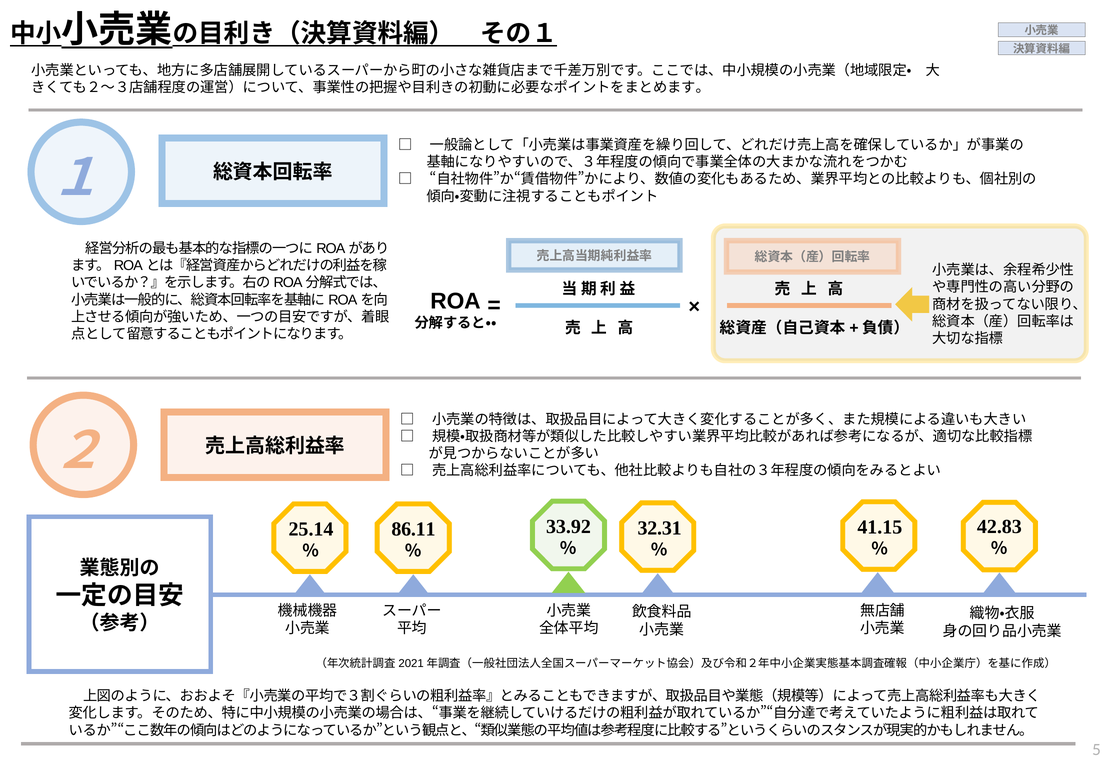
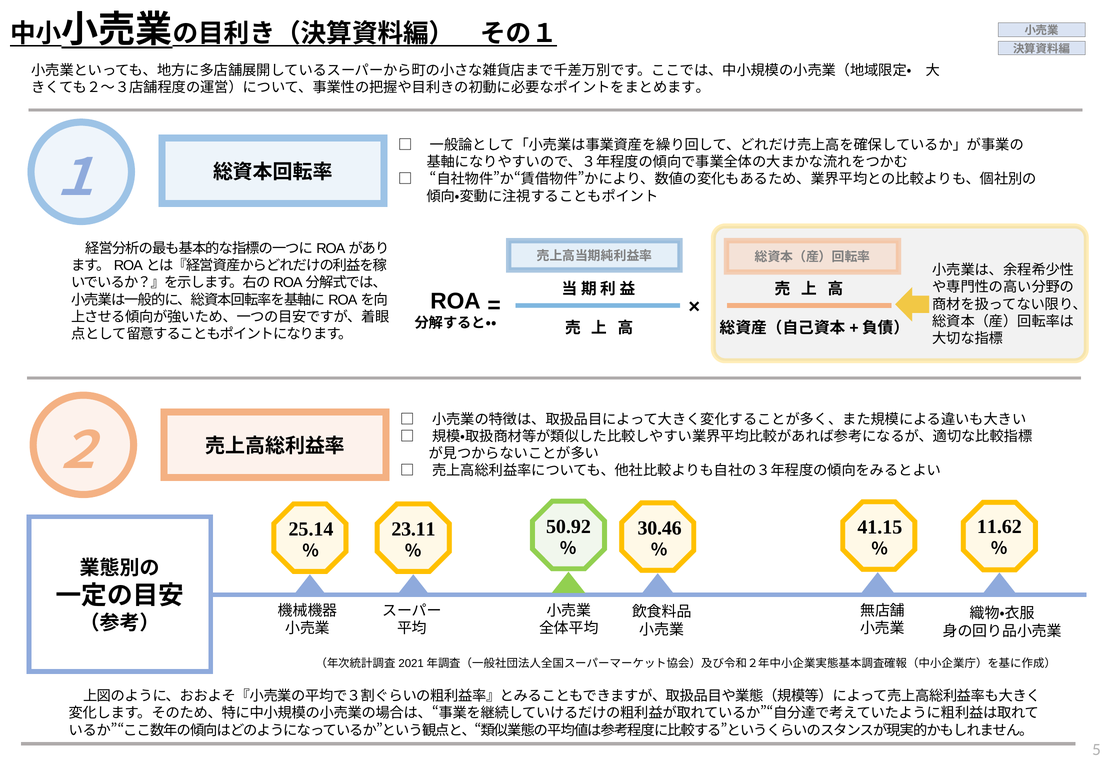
33.92: 33.92 -> 50.92 (568, 527)
42.83: 42.83 -> 11.62 (999, 527)
32.31: 32.31 -> 30.46 (660, 528)
86.11: 86.11 -> 23.11 (413, 529)
